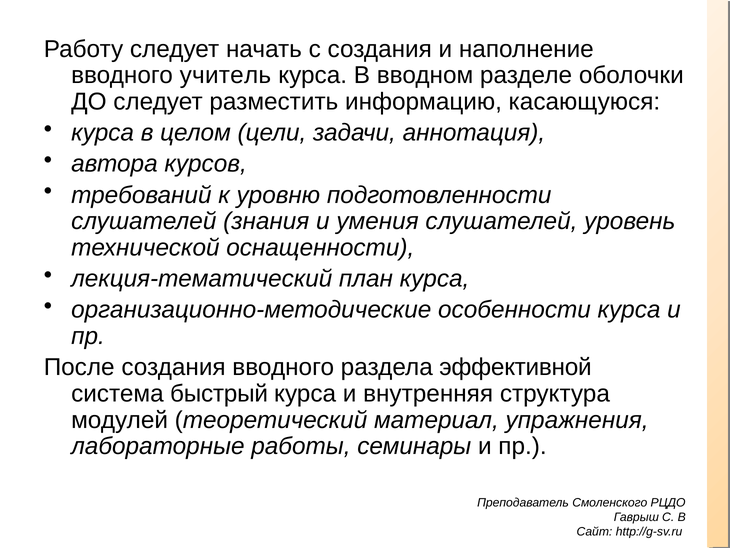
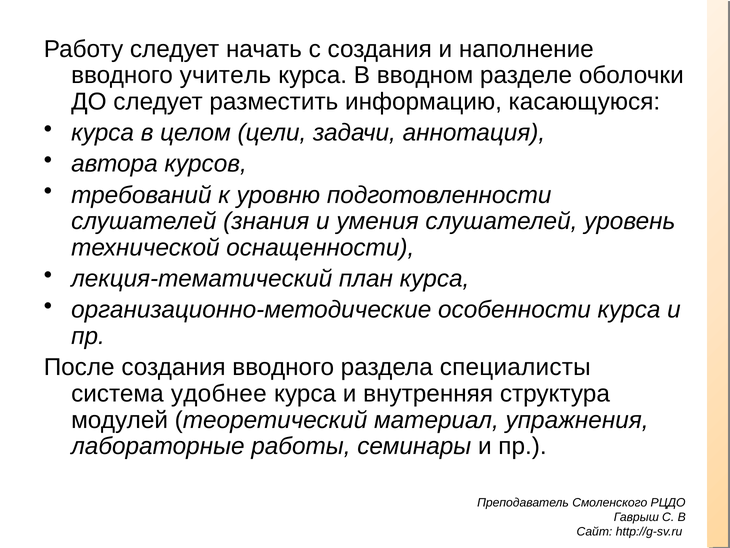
эффективной: эффективной -> специалисты (515, 367)
быстрый: быстрый -> удобнее (219, 393)
